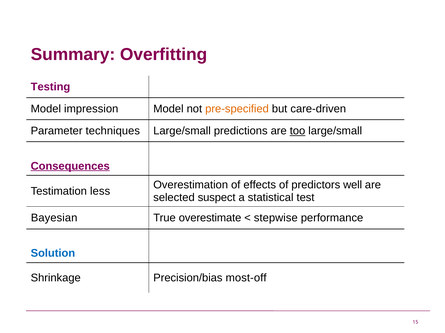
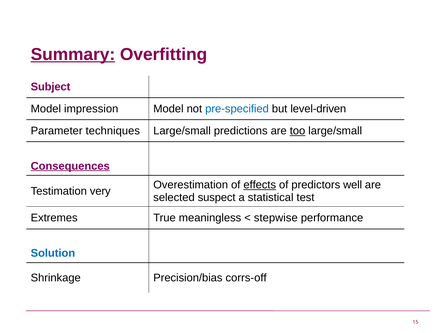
Summary underline: none -> present (73, 55)
Testing: Testing -> Subject (51, 87)
pre-specified colour: orange -> blue (237, 109)
care-driven: care-driven -> level-driven (318, 109)
effects underline: none -> present (260, 185)
less: less -> very (100, 192)
Bayesian: Bayesian -> Extremes (54, 218)
overestimate: overestimate -> meaningless (210, 218)
most-off: most-off -> corrs-off (246, 278)
